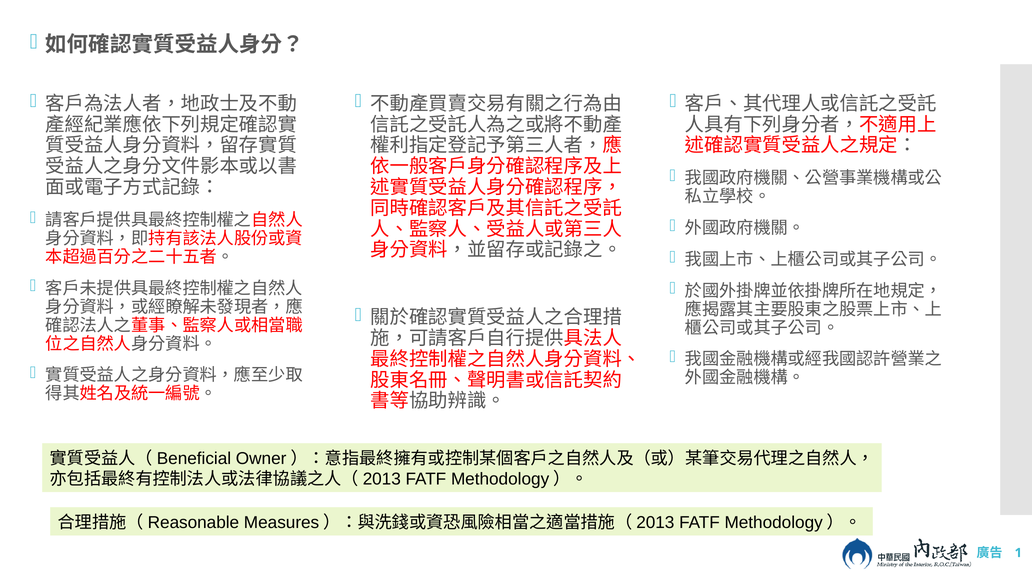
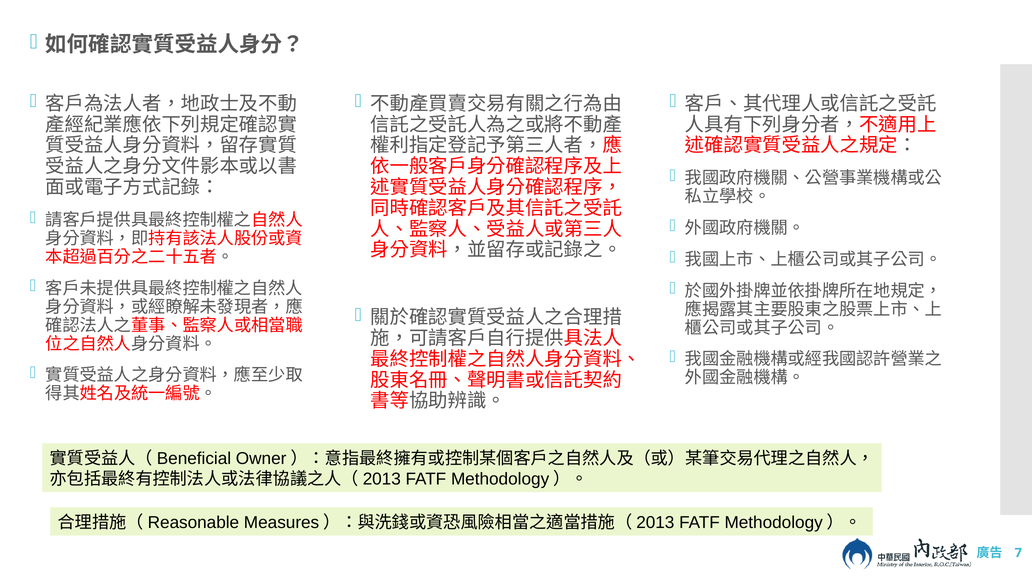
1: 1 -> 7 (1018, 553)
